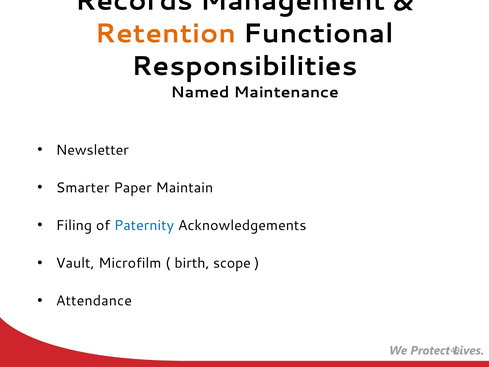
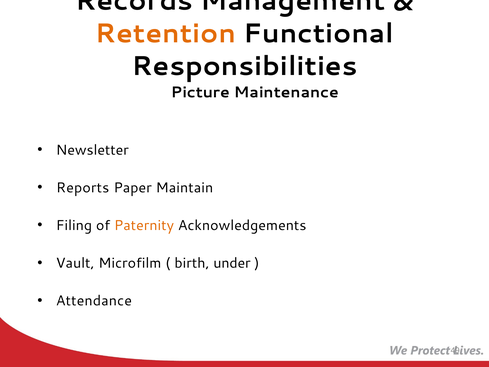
Named: Named -> Picture (200, 92)
Smarter: Smarter -> Reports (83, 188)
Paternity colour: blue -> orange (144, 225)
scope: scope -> under (232, 263)
